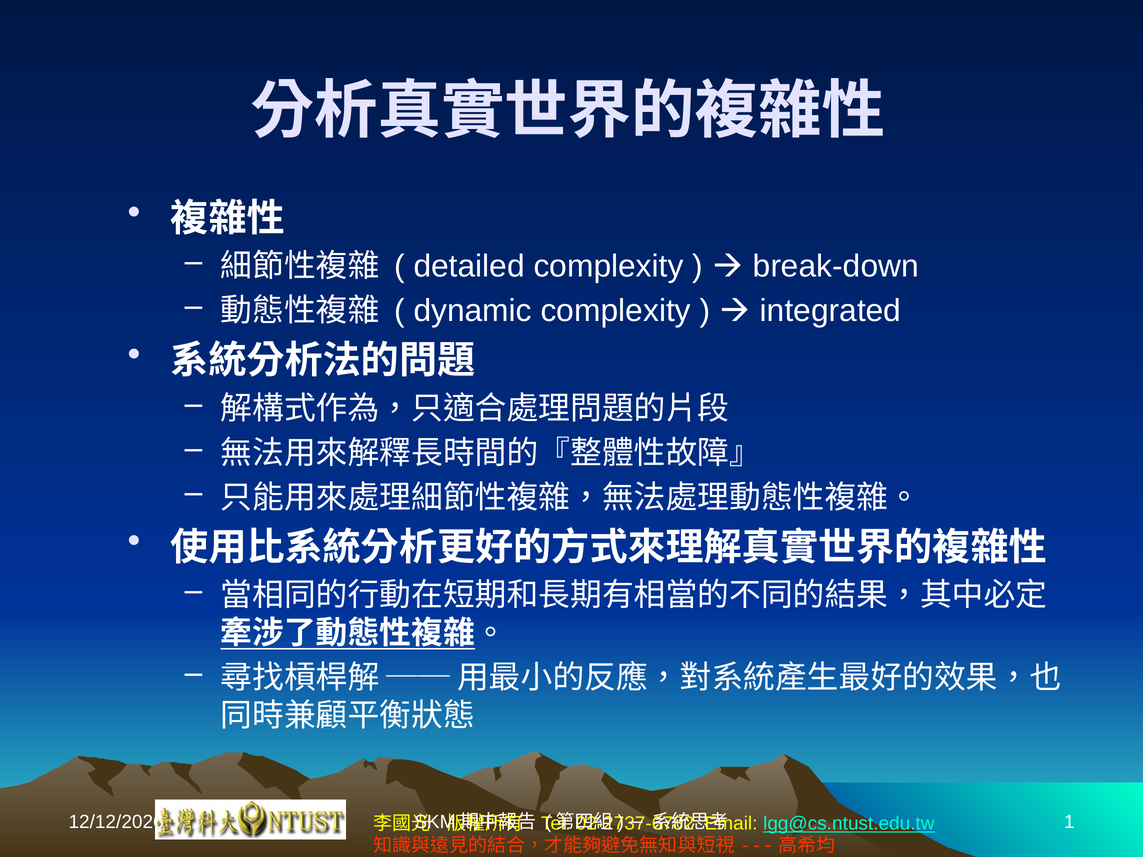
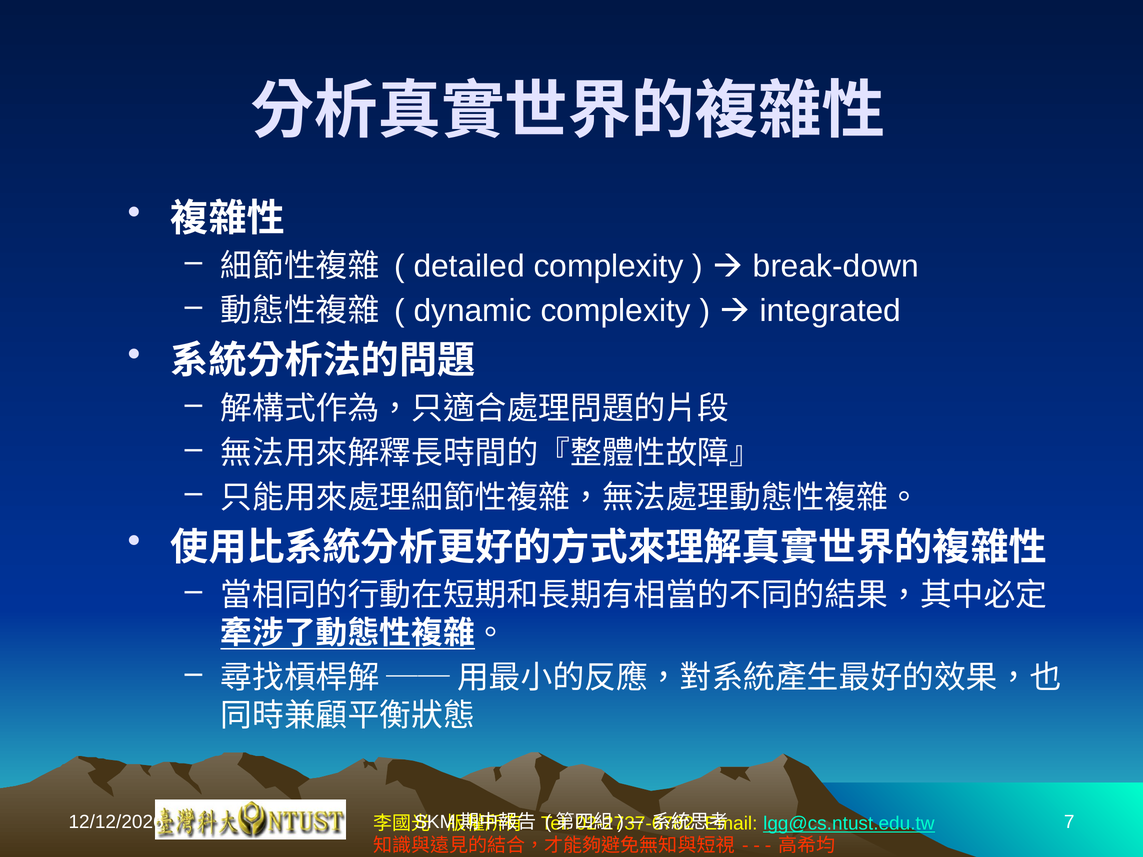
1: 1 -> 7 (1069, 822)
